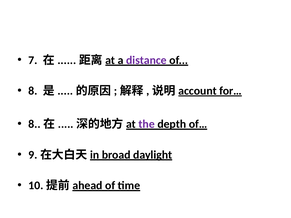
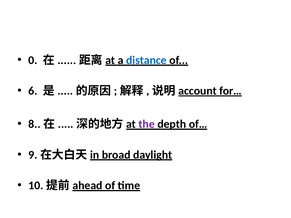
7: 7 -> 0 (33, 60)
distance colour: purple -> blue (146, 60)
8: 8 -> 6 (33, 91)
